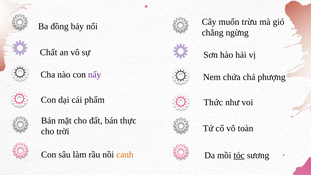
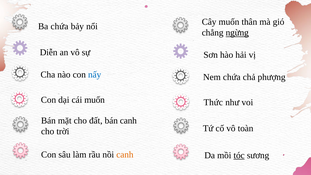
trừu: trừu -> thân (249, 22)
Ba đồng: đồng -> chứa (59, 26)
ngừng underline: none -> present (237, 33)
Chất: Chất -> Diễn (49, 52)
nấy colour: purple -> blue (95, 75)
cái phẩm: phẩm -> muốn (95, 100)
bán thực: thực -> canh (128, 121)
